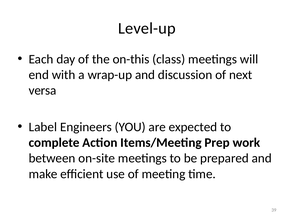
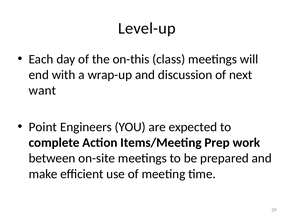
versa: versa -> want (42, 91)
Label: Label -> Point (43, 127)
